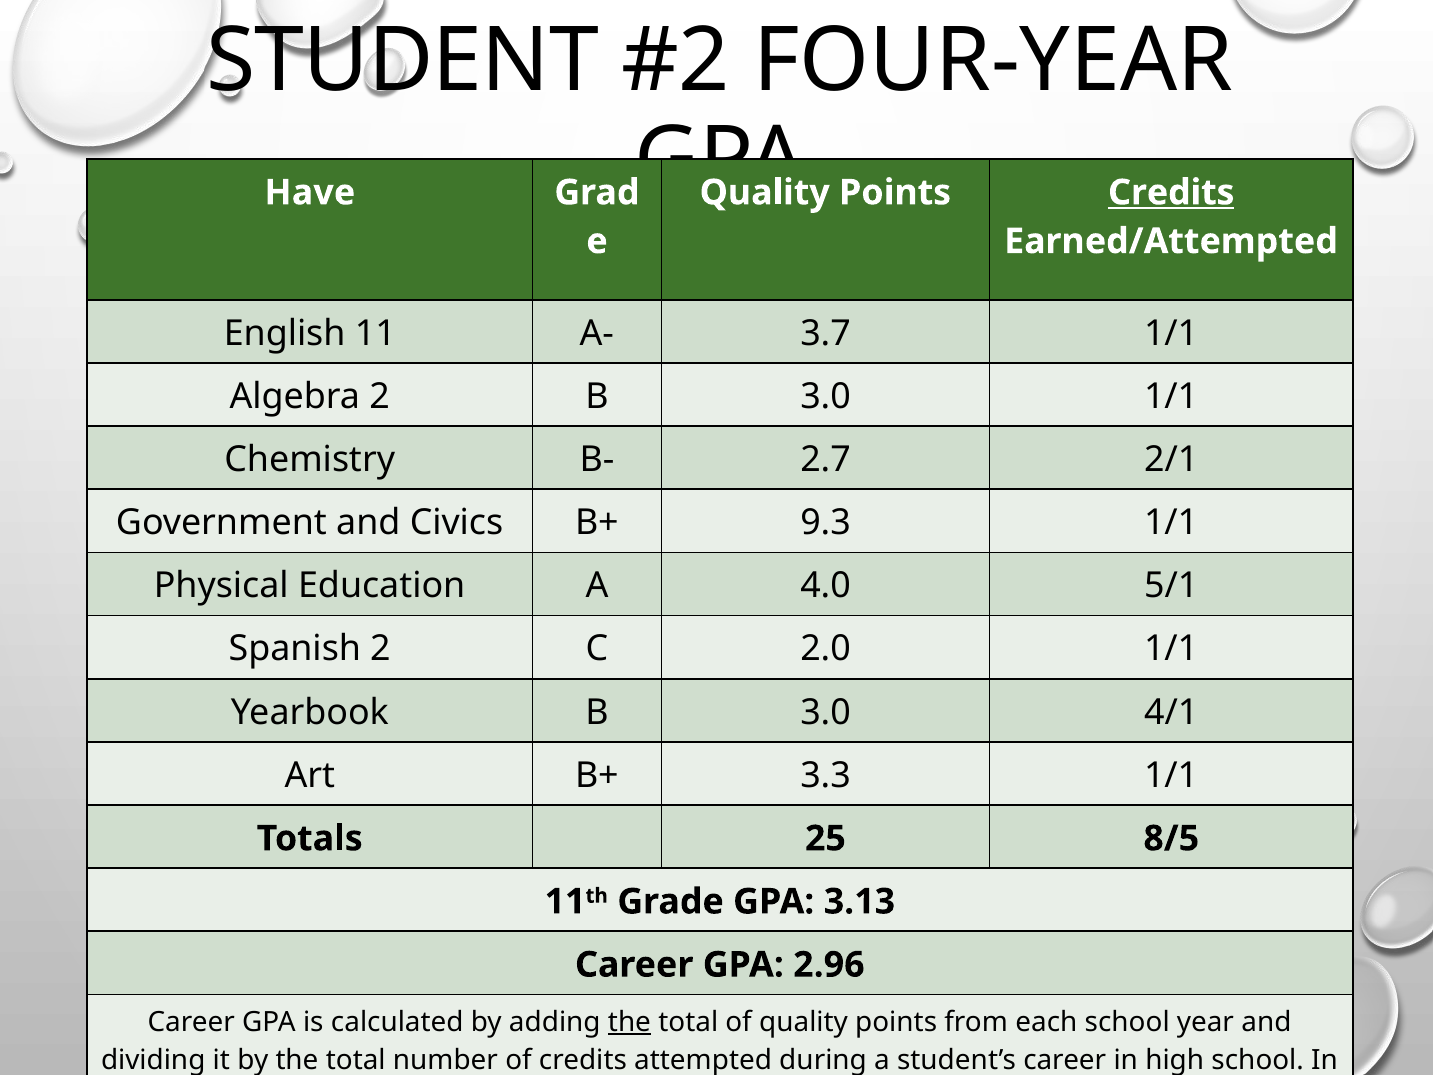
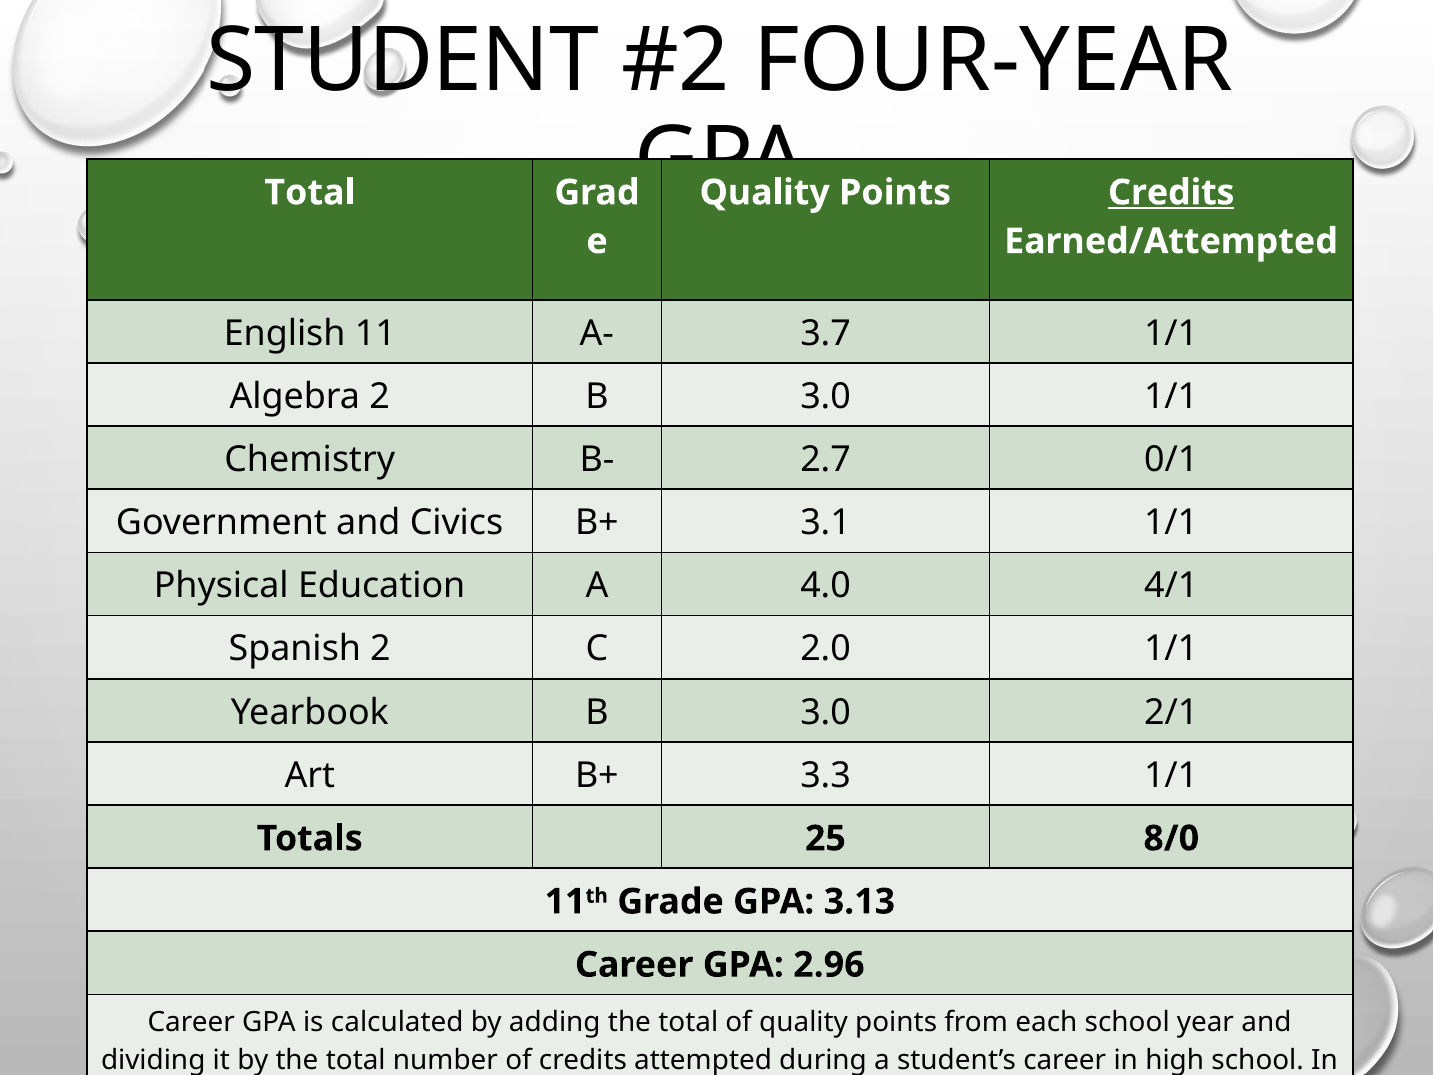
Have: Have -> Total (310, 193)
2/1: 2/1 -> 0/1 (1171, 460)
9.3: 9.3 -> 3.1 (826, 523)
5/1: 5/1 -> 4/1 (1171, 586)
4/1: 4/1 -> 2/1 (1171, 712)
8/5: 8/5 -> 8/0 (1171, 838)
the underline: present -> none (629, 1022)
